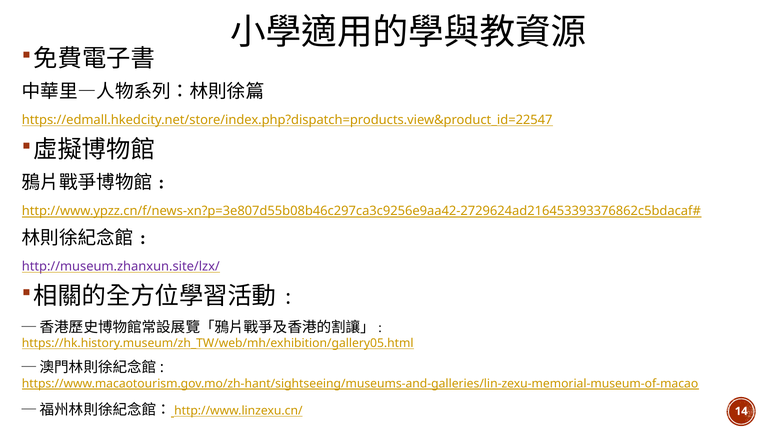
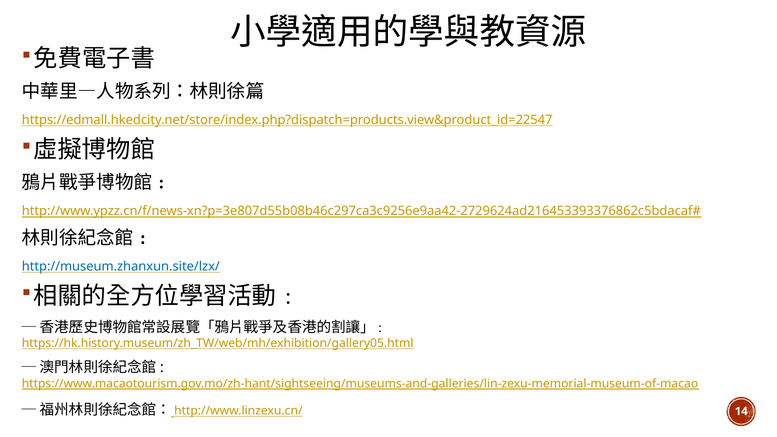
http://museum.zhanxun.site/lzx/ colour: purple -> blue (121, 266)
